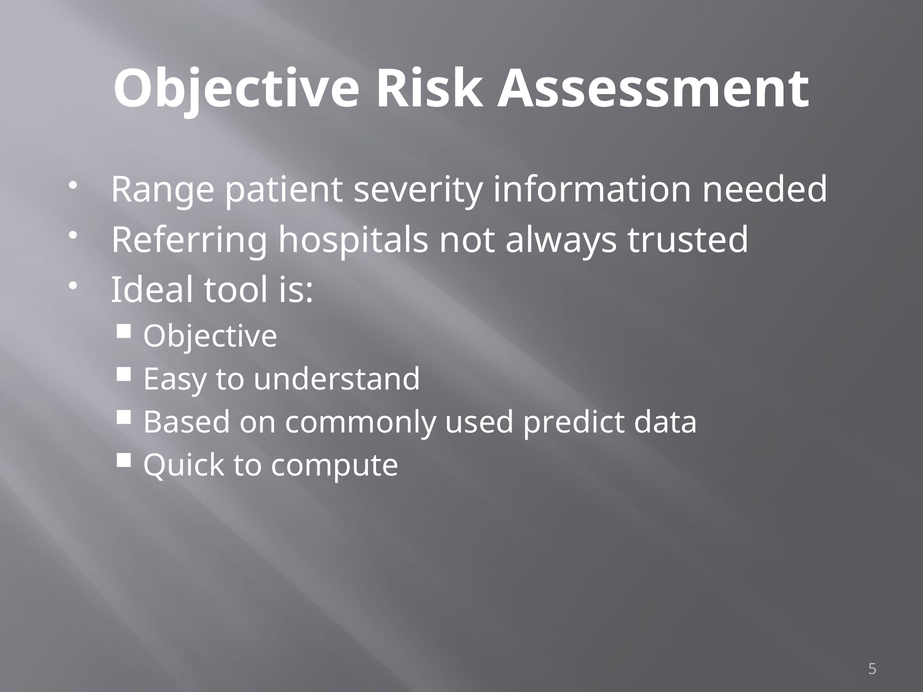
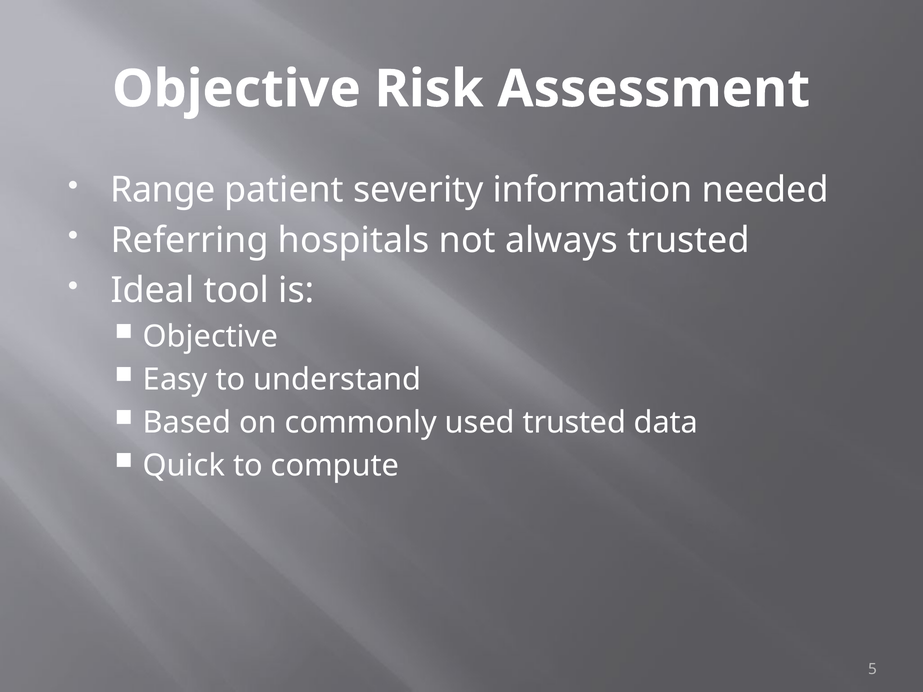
used predict: predict -> trusted (574, 423)
